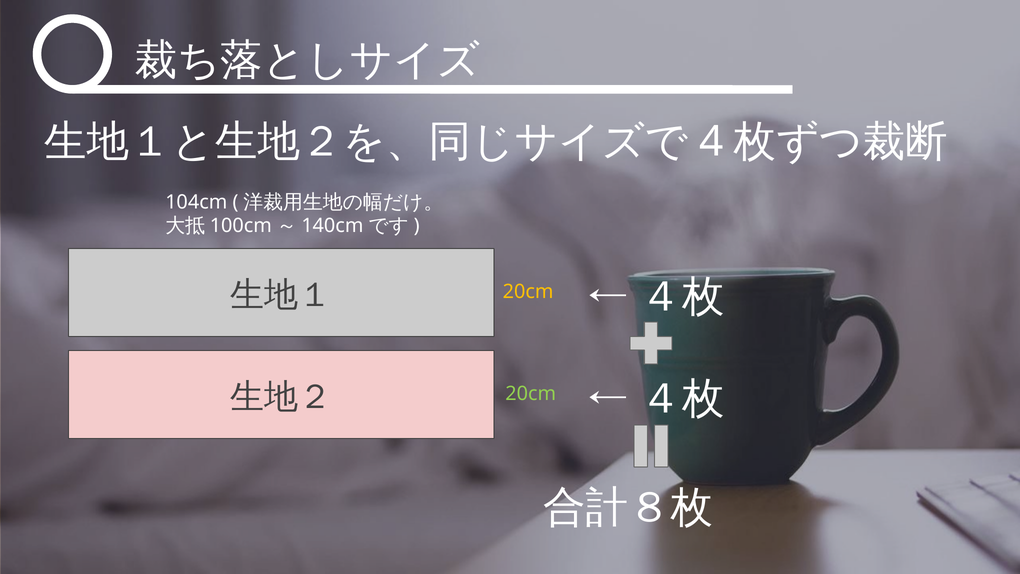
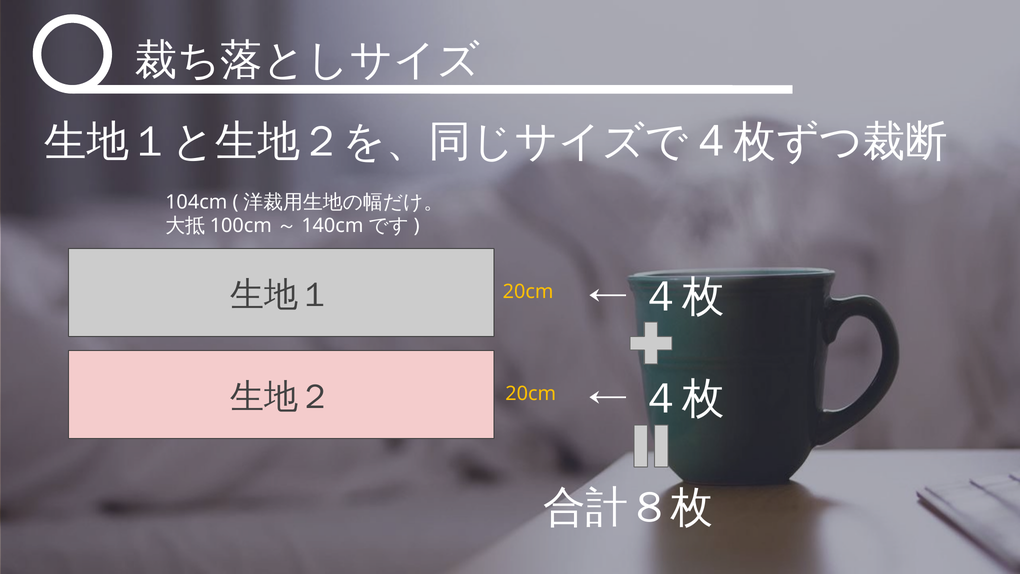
20cm colour: light green -> yellow (531, 394)
